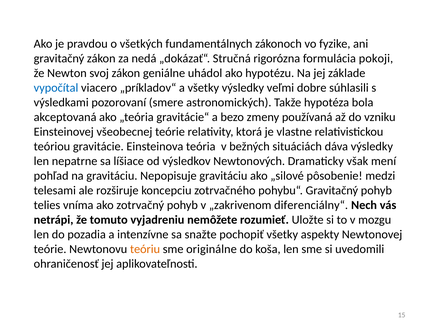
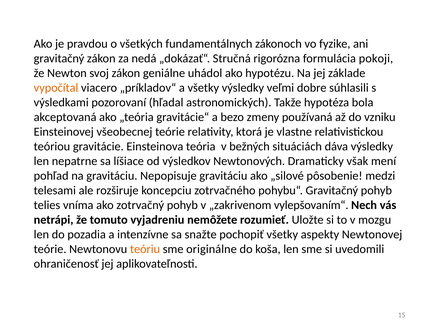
vypočítal colour: blue -> orange (56, 88)
smere: smere -> hľadal (166, 102)
diferenciálny“: diferenciálny“ -> vylepšovaním“ (311, 205)
